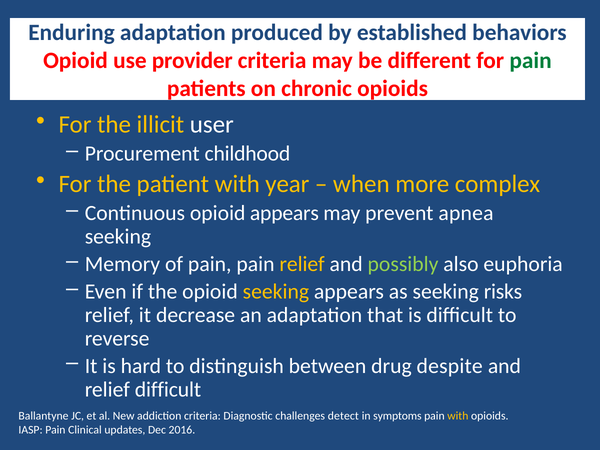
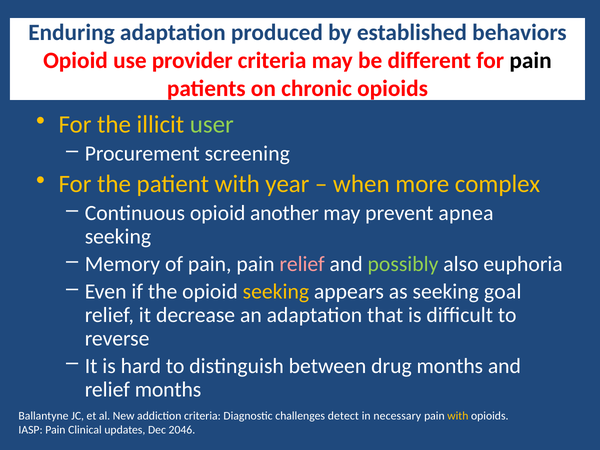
pain colour: green -> black (531, 61)
user colour: white -> light green (212, 125)
childhood: childhood -> screening (247, 154)
opioid appears: appears -> another (284, 213)
relief colour: yellow -> pink (302, 264)
risks: risks -> goal (503, 292)
drug despite: despite -> months (450, 366)
relief difficult: difficult -> months (168, 389)
symptoms: symptoms -> necessary (397, 416)
2016: 2016 -> 2046 (182, 430)
